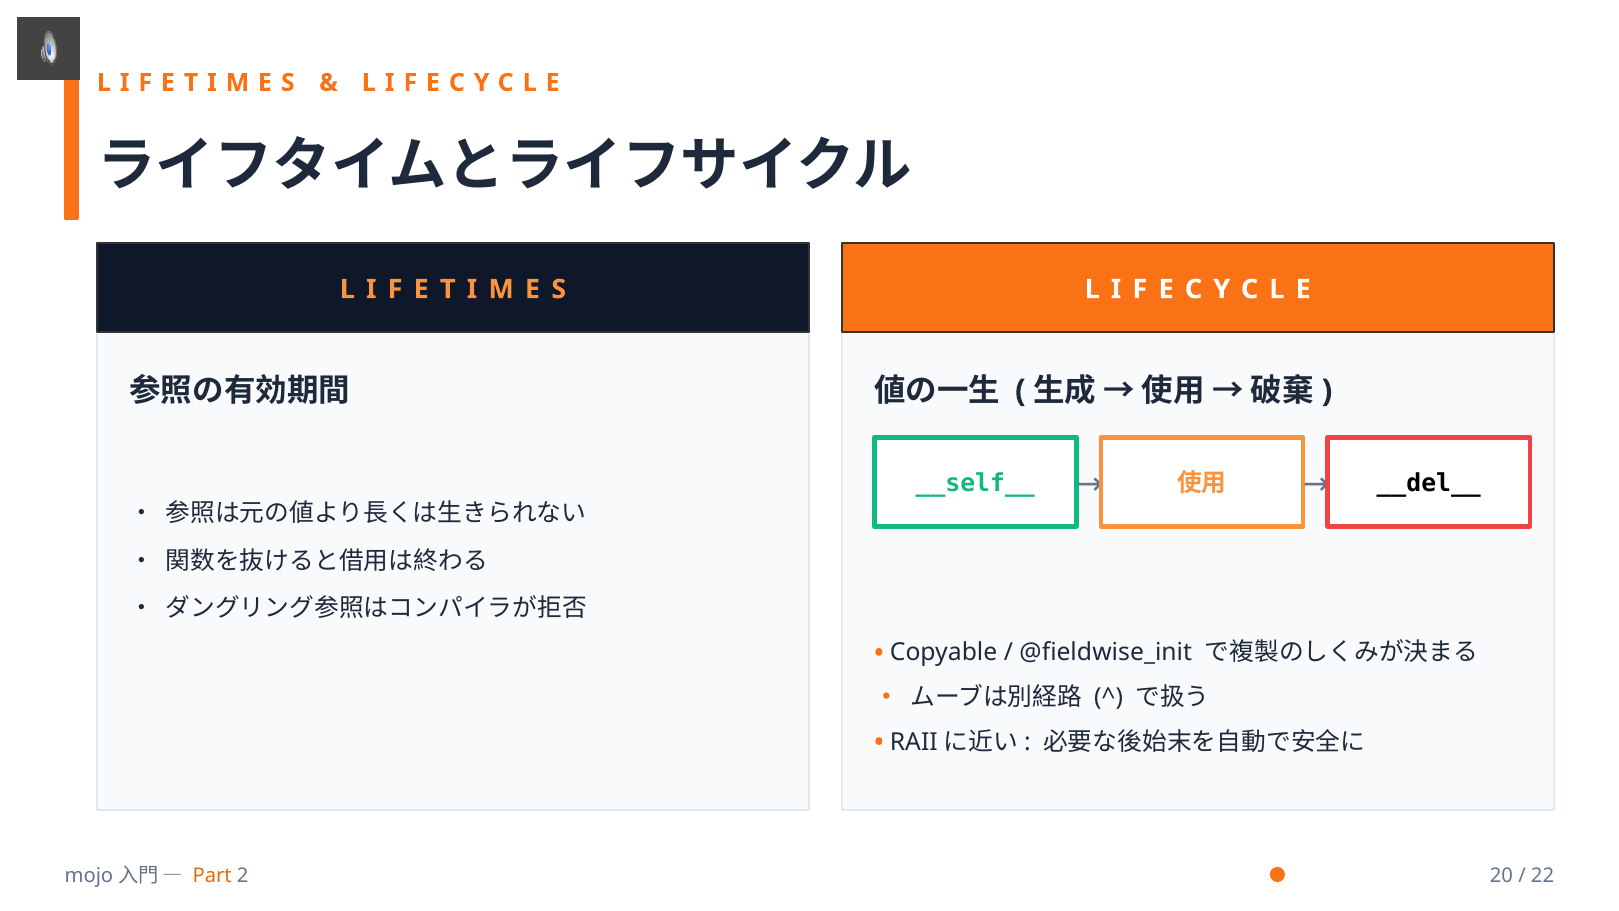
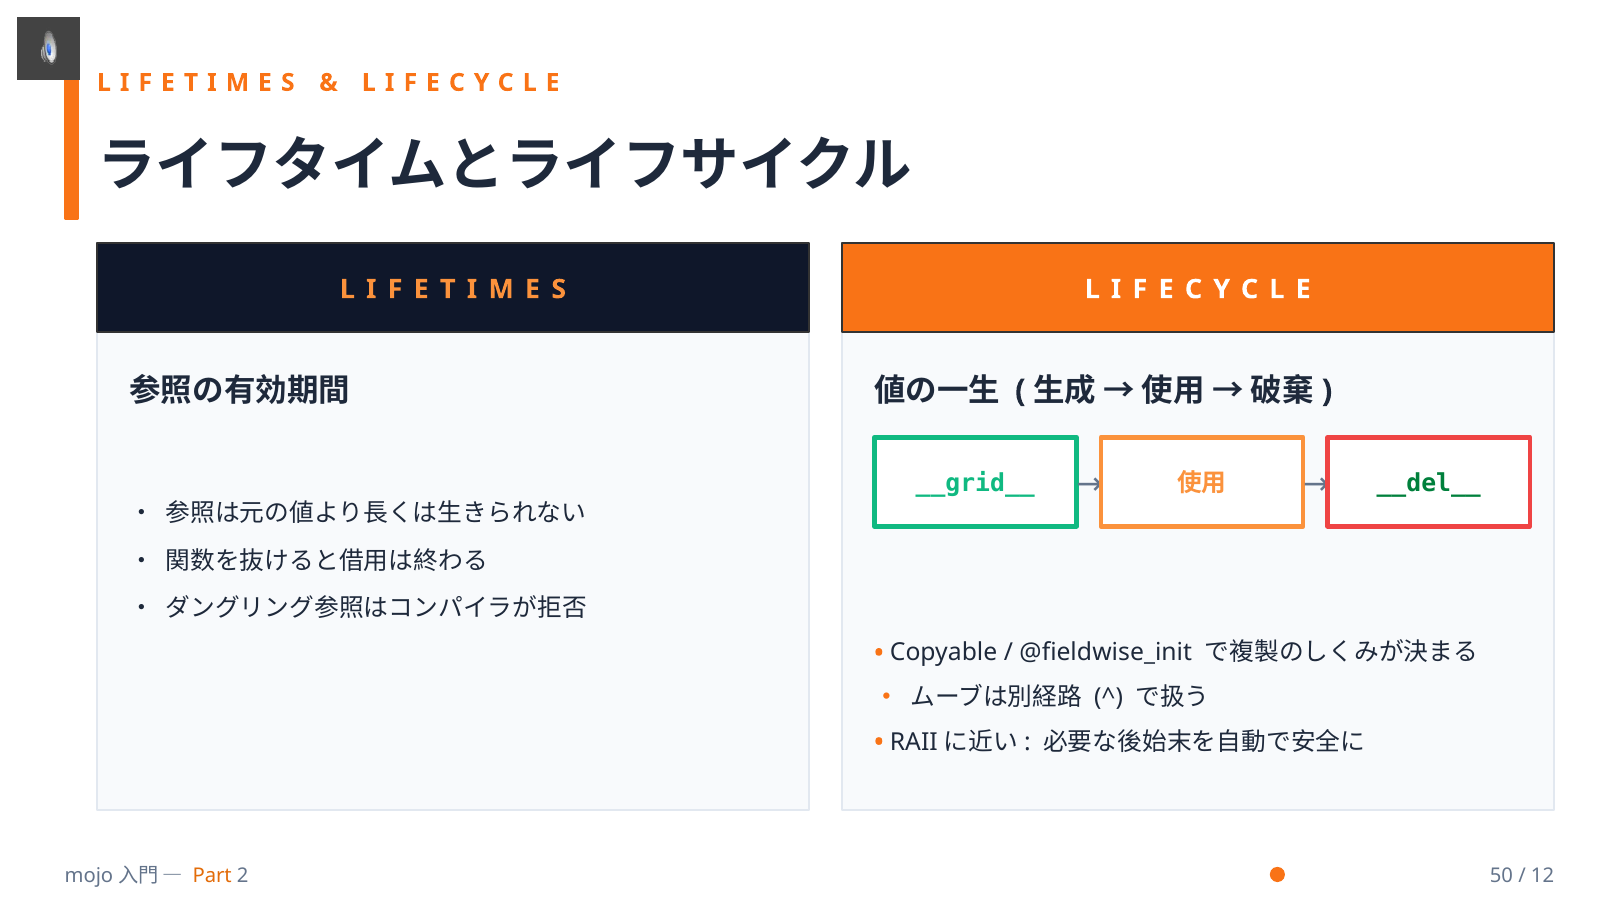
__self__: __self__ -> __grid__ (975, 483)
__del__ colour: black -> green (1429, 483)
20: 20 -> 50 (1501, 876)
22: 22 -> 12 (1543, 876)
